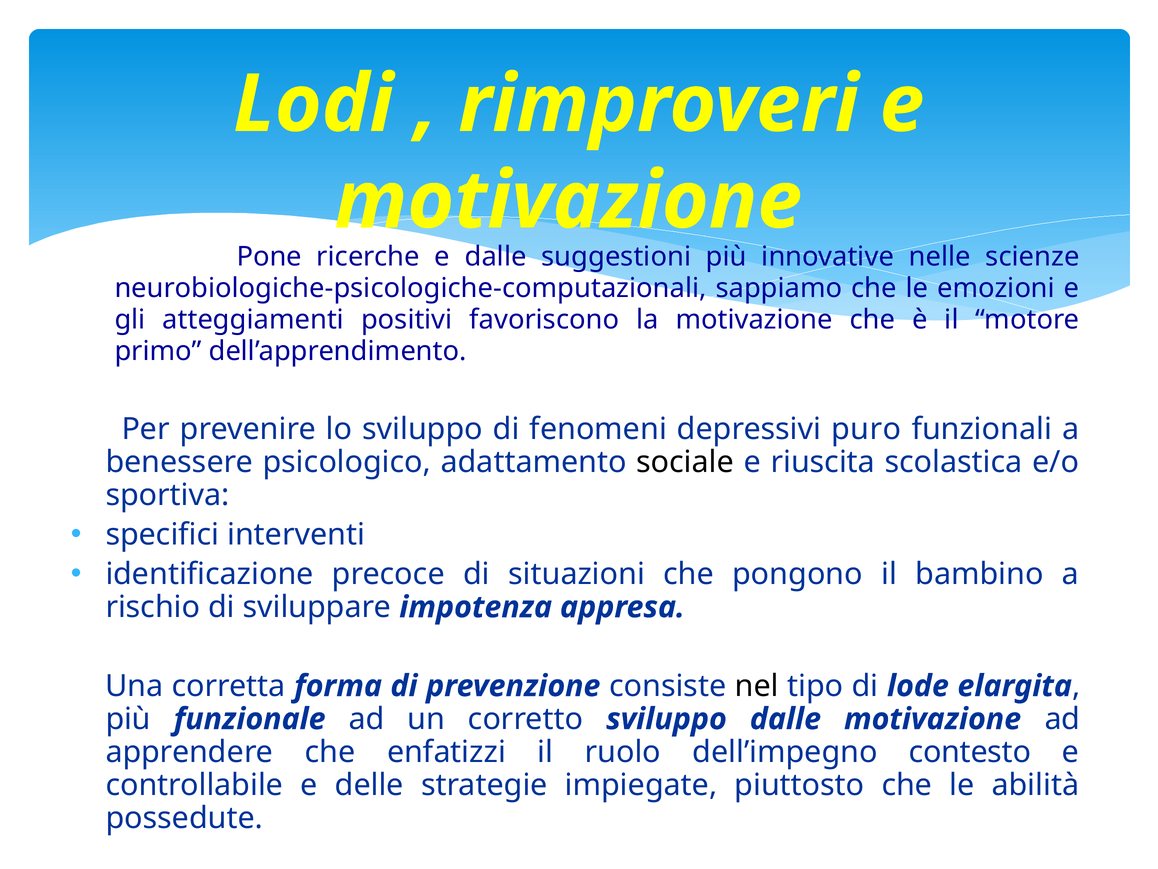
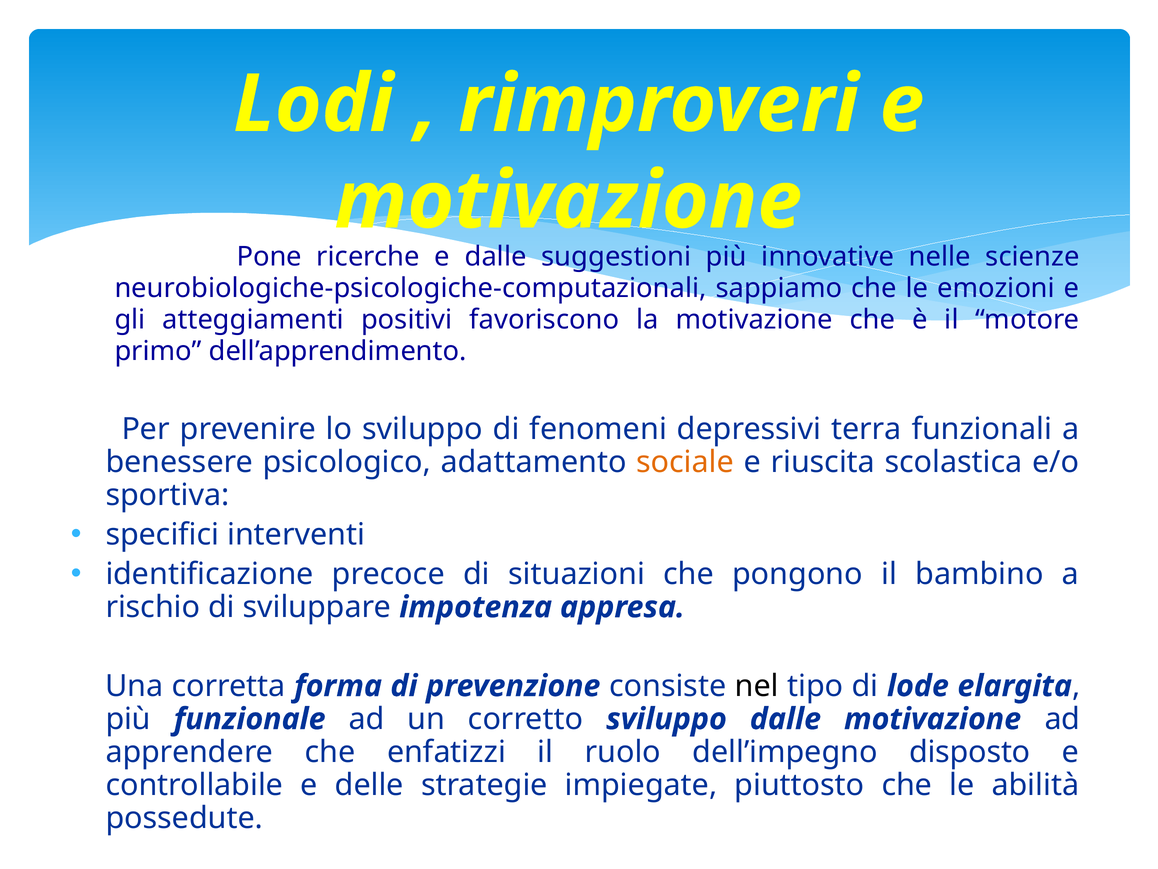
puro: puro -> terra (866, 429)
sociale colour: black -> orange (685, 462)
contesto: contesto -> disposto (970, 752)
